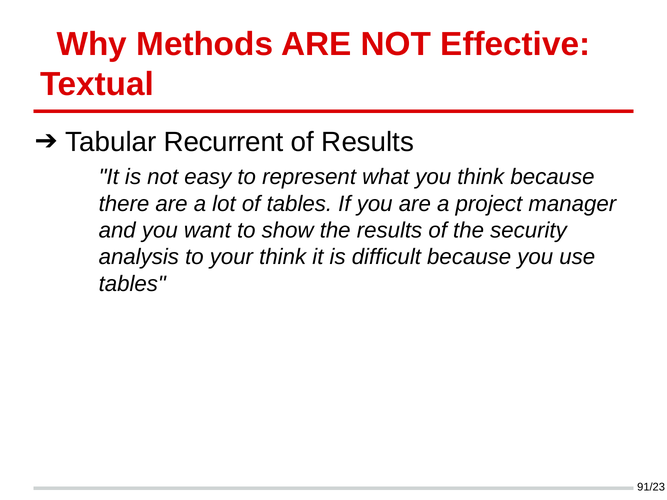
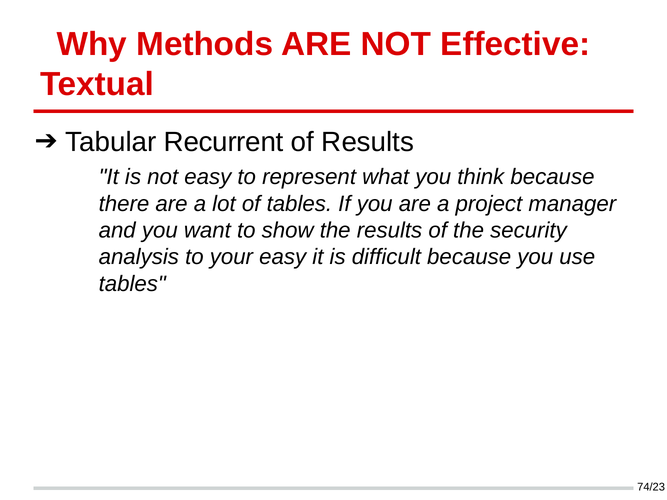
your think: think -> easy (283, 257)
91/23: 91/23 -> 74/23 (651, 488)
